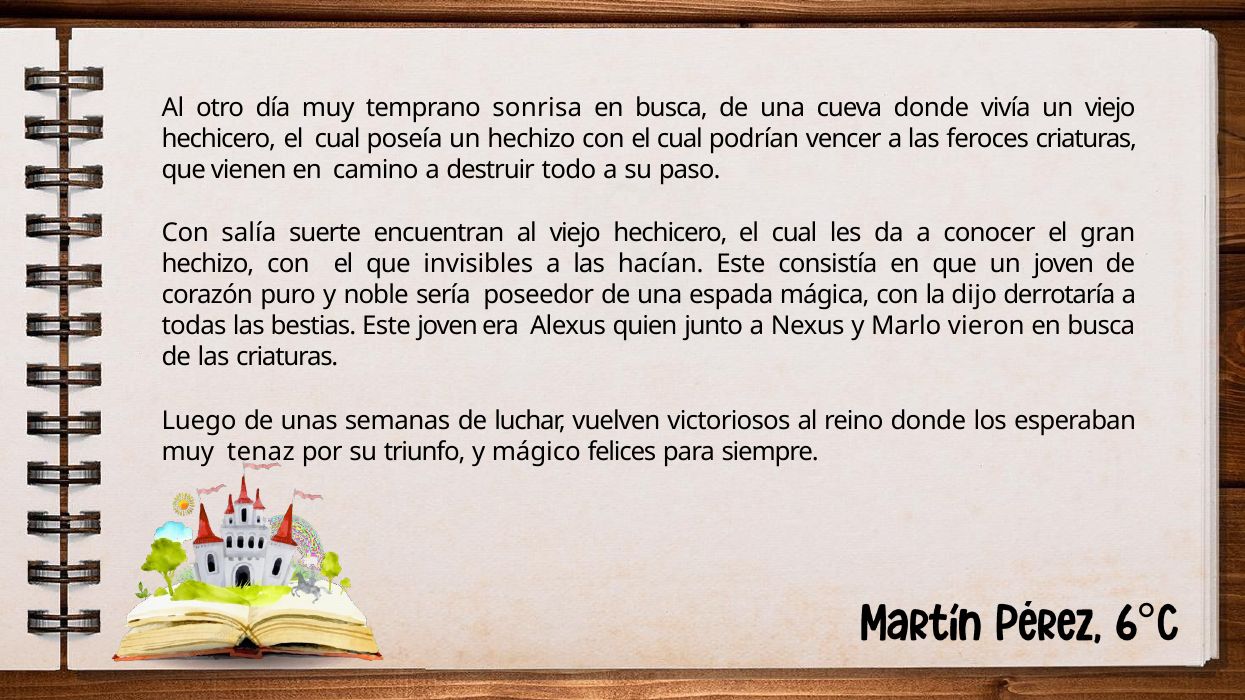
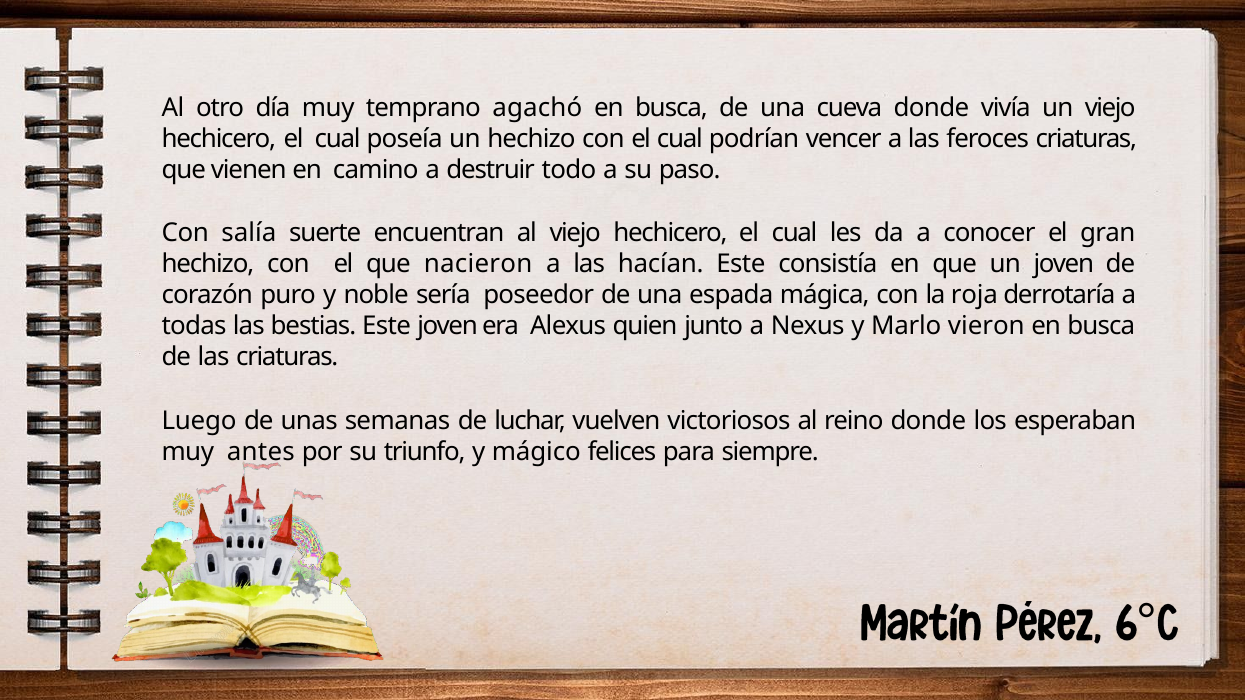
sonrisa: sonrisa -> agachó (537, 108)
invisibles: invisibles -> nacieron (478, 264)
dijo: dijo -> roja (974, 295)
tenaz: tenaz -> antes (261, 452)
